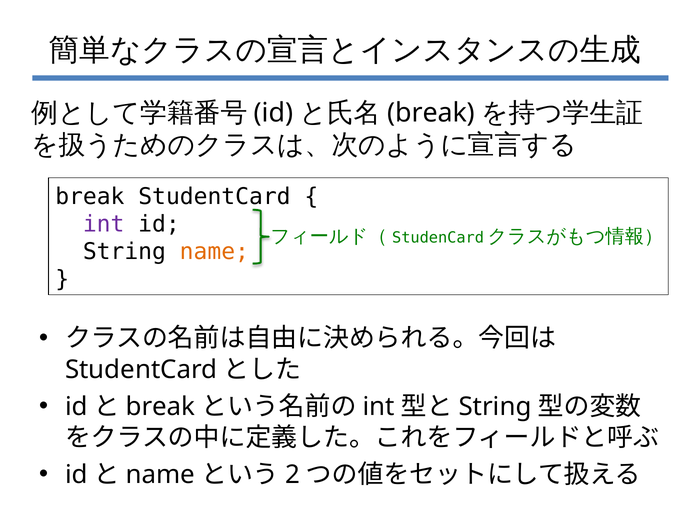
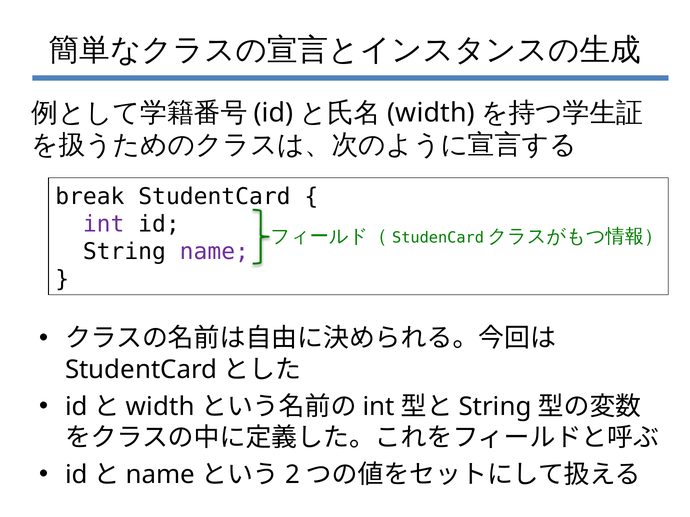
break: break -> width (431, 113)
name colour: orange -> purple (214, 252)
break: break -> width (160, 407)
